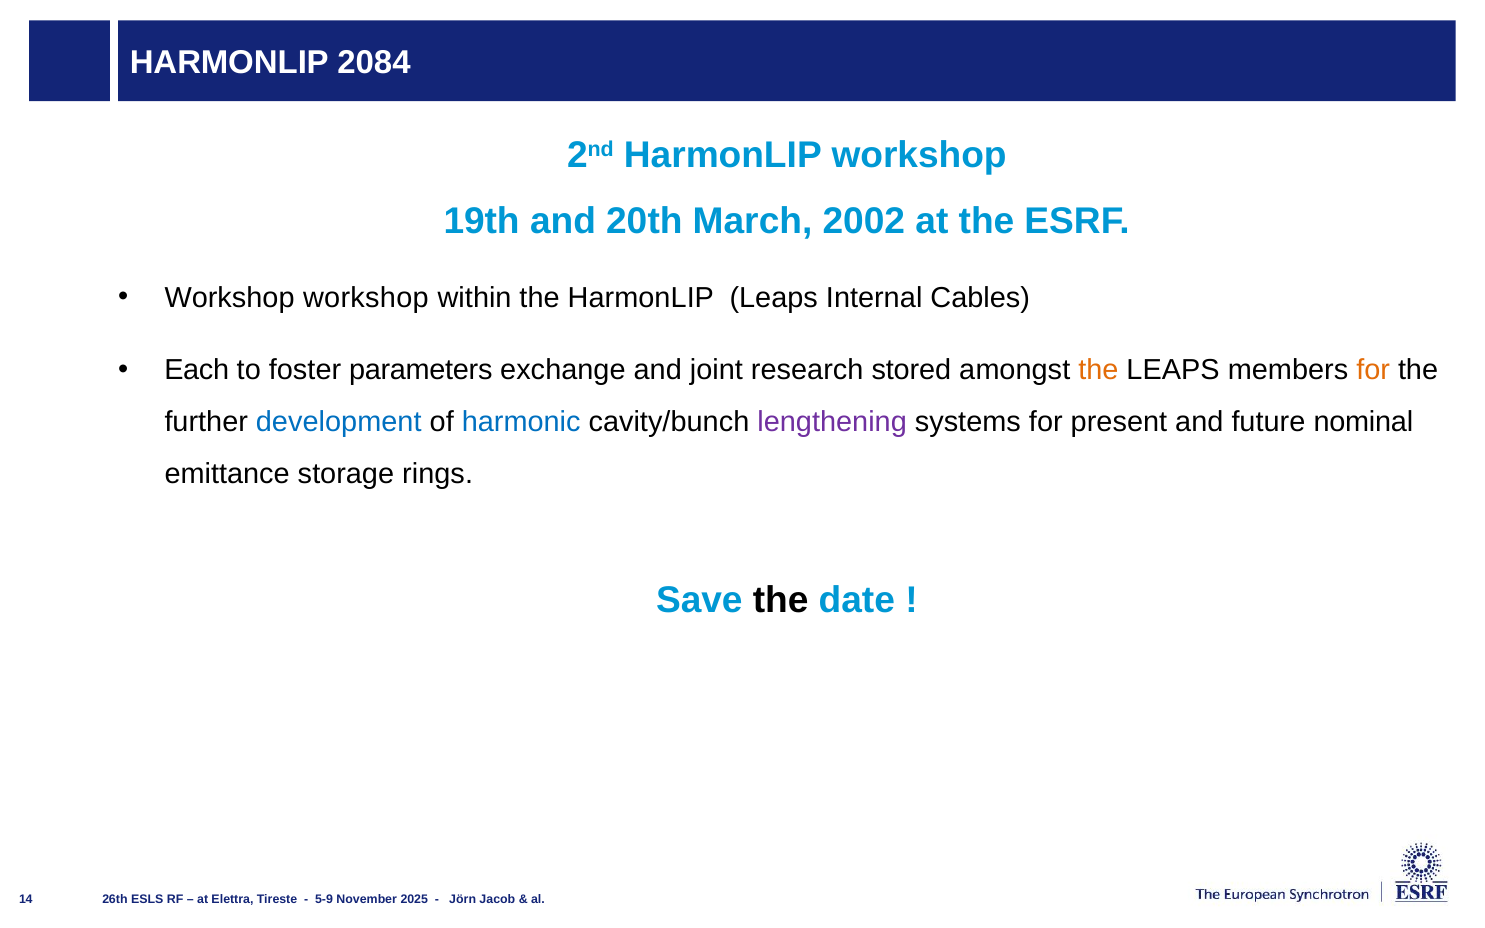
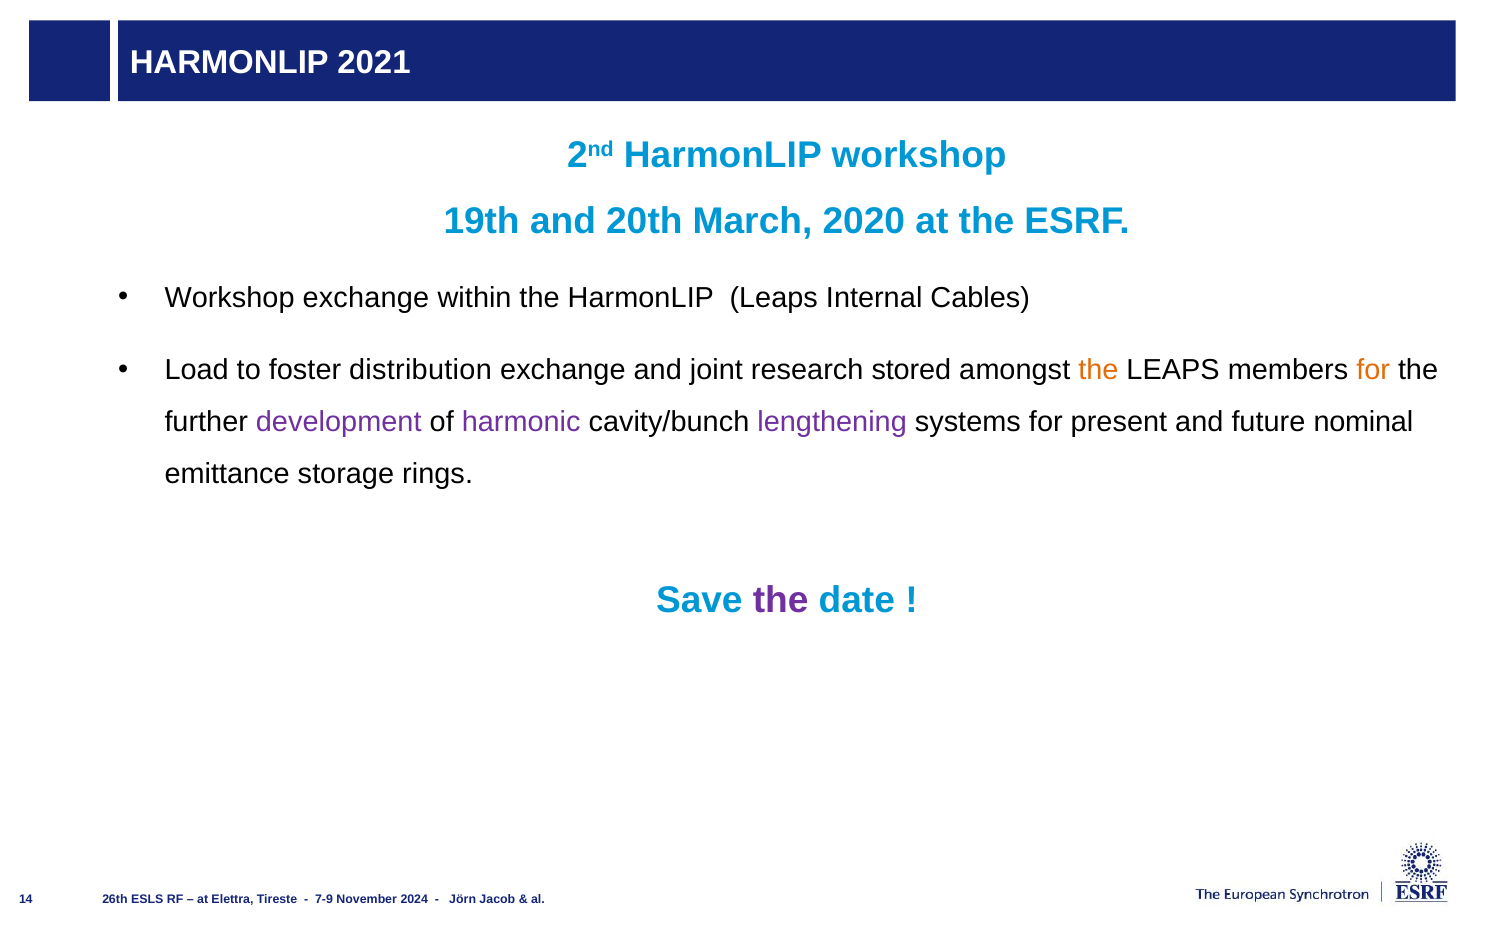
2084: 2084 -> 2021 (374, 63)
2002: 2002 -> 2020 (864, 221)
Workshop workshop: workshop -> exchange (366, 298)
Each: Each -> Load (197, 370)
parameters: parameters -> distribution (420, 370)
development colour: blue -> purple (339, 422)
harmonic colour: blue -> purple (521, 422)
the colour: black -> purple (781, 600)
5-9: 5-9 -> 7-9 (324, 900)
2025: 2025 -> 2024 (414, 900)
